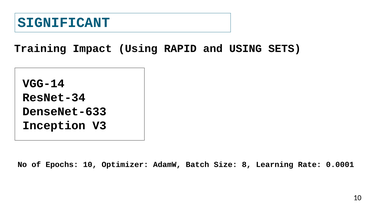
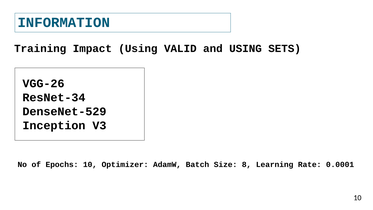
SIGNIFICANT: SIGNIFICANT -> INFORMATION (64, 22)
RAPID: RAPID -> VALID (180, 48)
VGG-14: VGG-14 -> VGG-26 (43, 83)
DenseNet-633: DenseNet-633 -> DenseNet-529 (64, 111)
